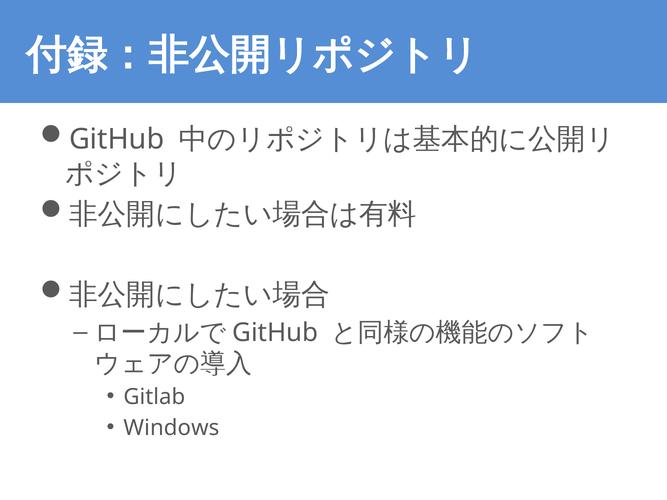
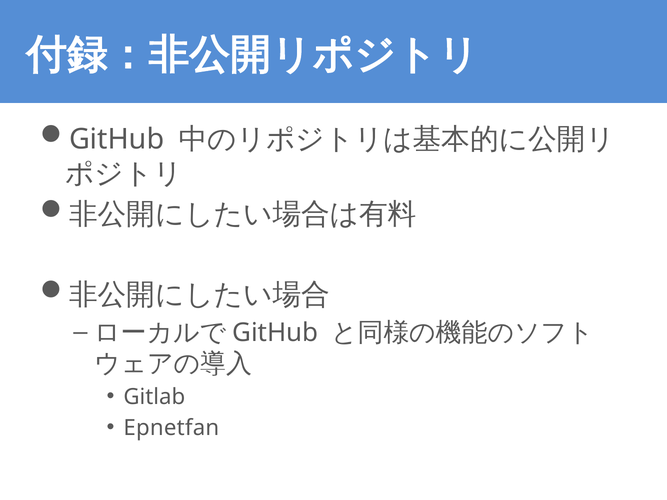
Windows: Windows -> Epnetfan (171, 428)
